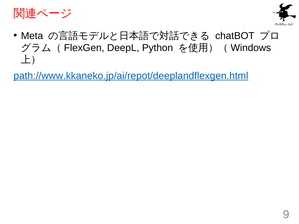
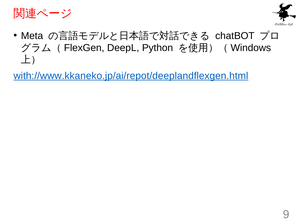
path://www.kkaneko.jp/ai/repot/deeplandflexgen.html: path://www.kkaneko.jp/ai/repot/deeplandflexgen.html -> with://www.kkaneko.jp/ai/repot/deeplandflexgen.html (131, 76)
